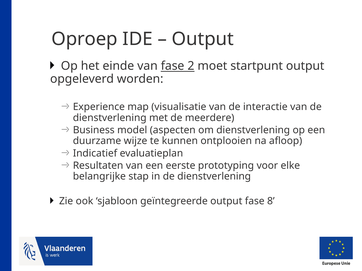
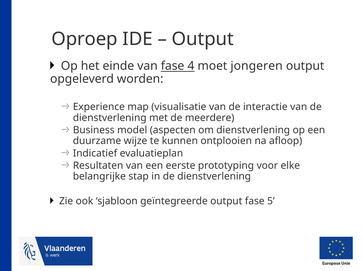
2: 2 -> 4 (191, 66)
startpunt: startpunt -> jongeren (257, 66)
8: 8 -> 5 (271, 201)
